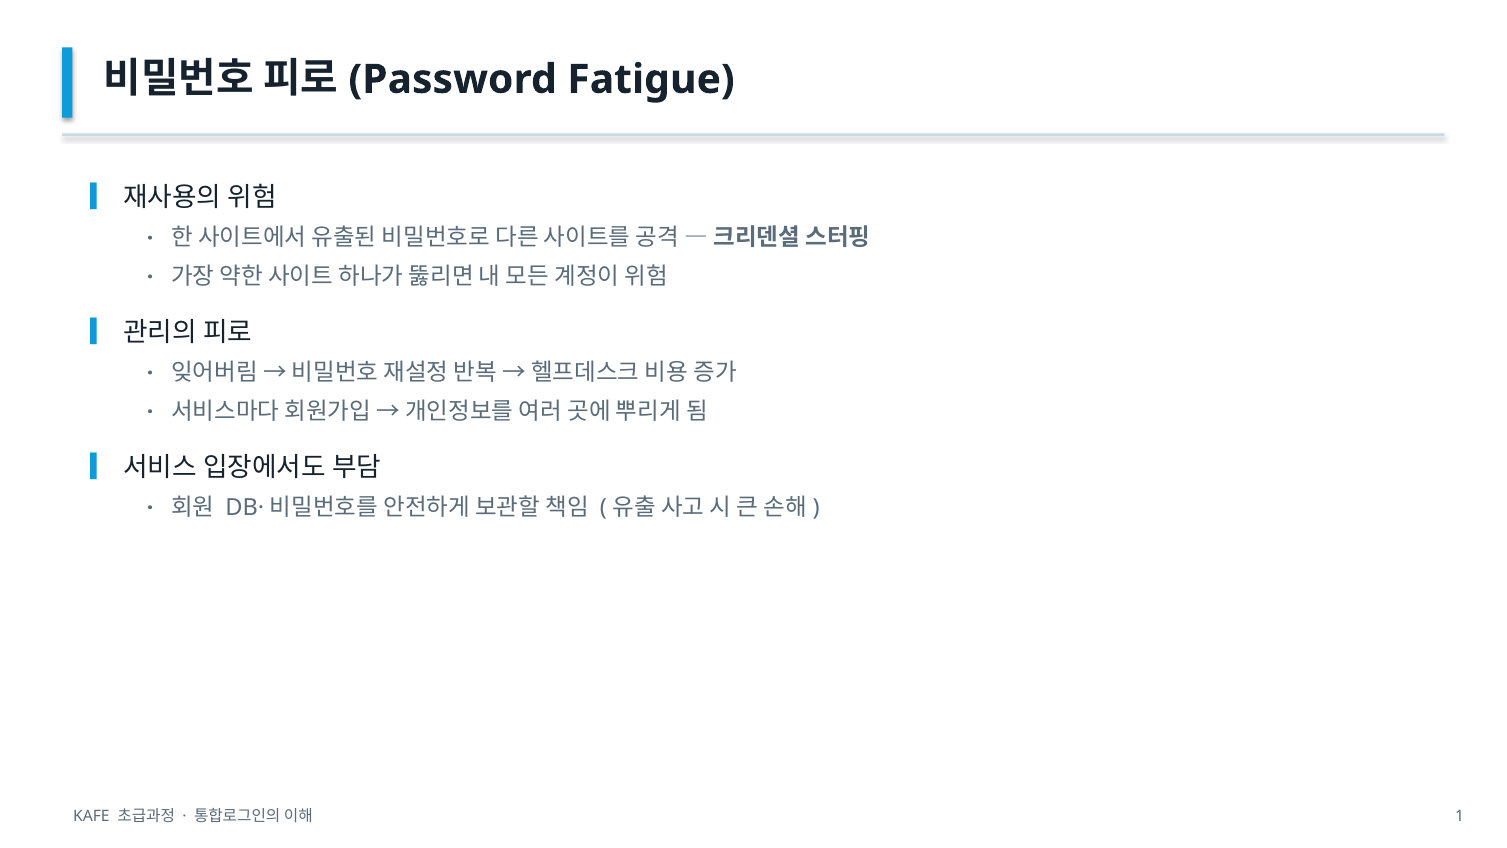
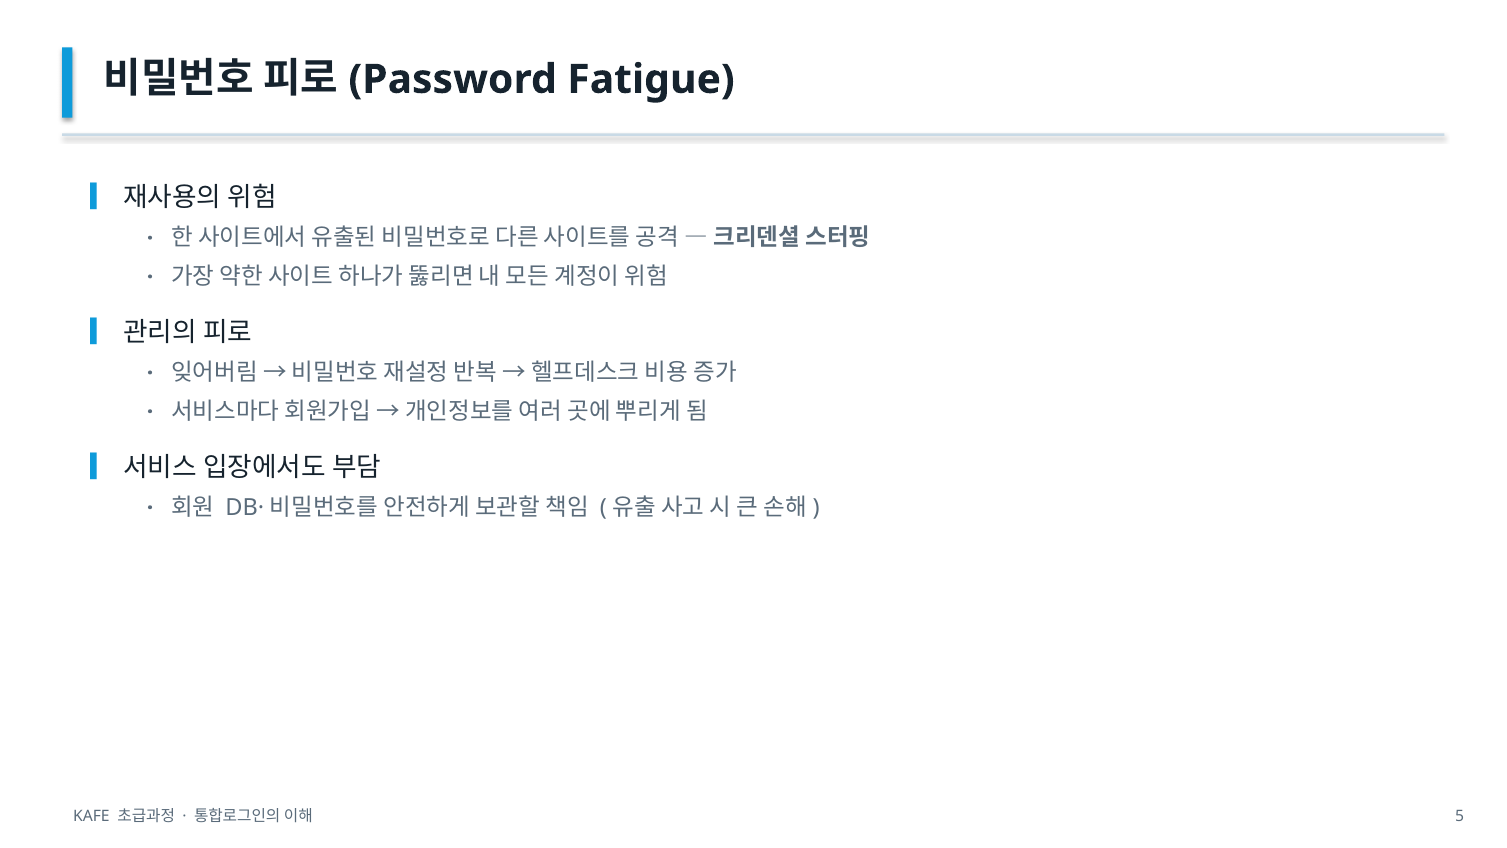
1: 1 -> 5 (1460, 816)
